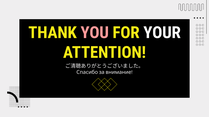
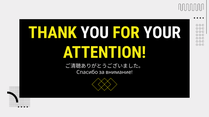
YOU colour: pink -> white (95, 33)
